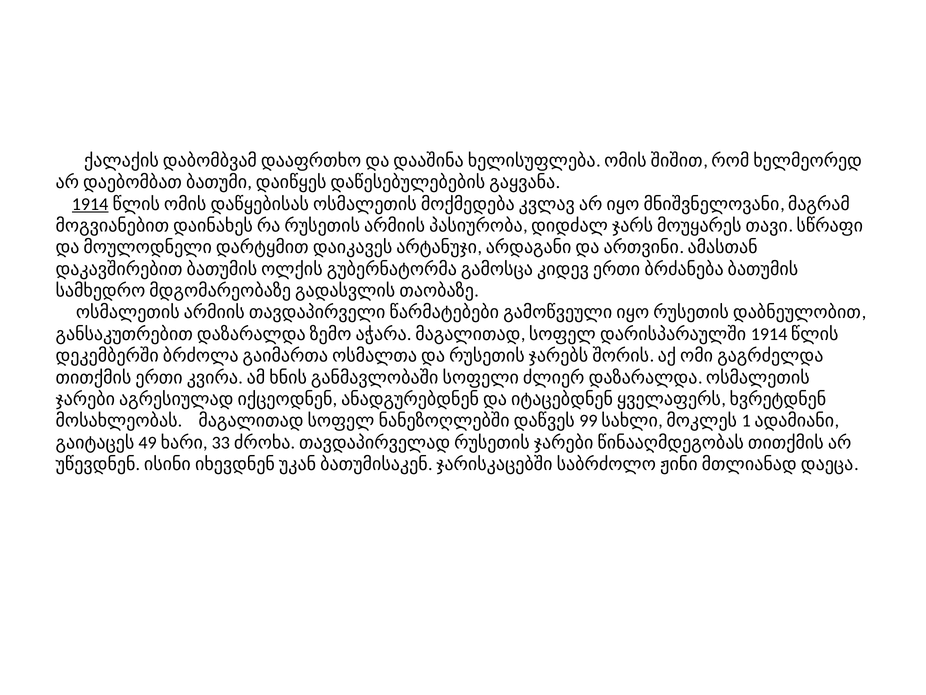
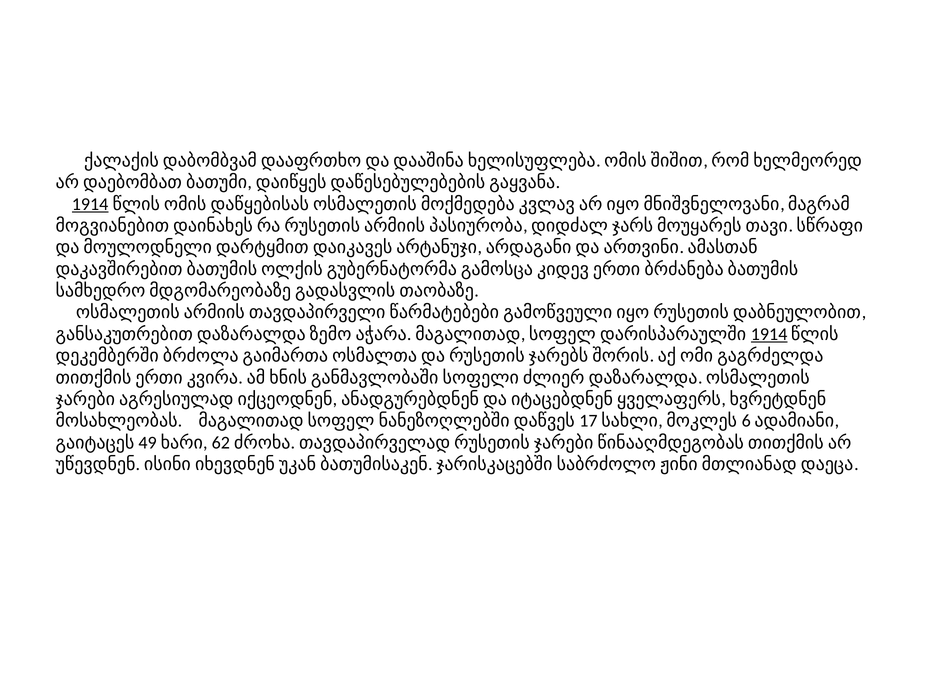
1914 underline: none -> present (769, 334)
99: 99 -> 17 (588, 421)
1: 1 -> 6 (746, 421)
33: 33 -> 62 (221, 442)
